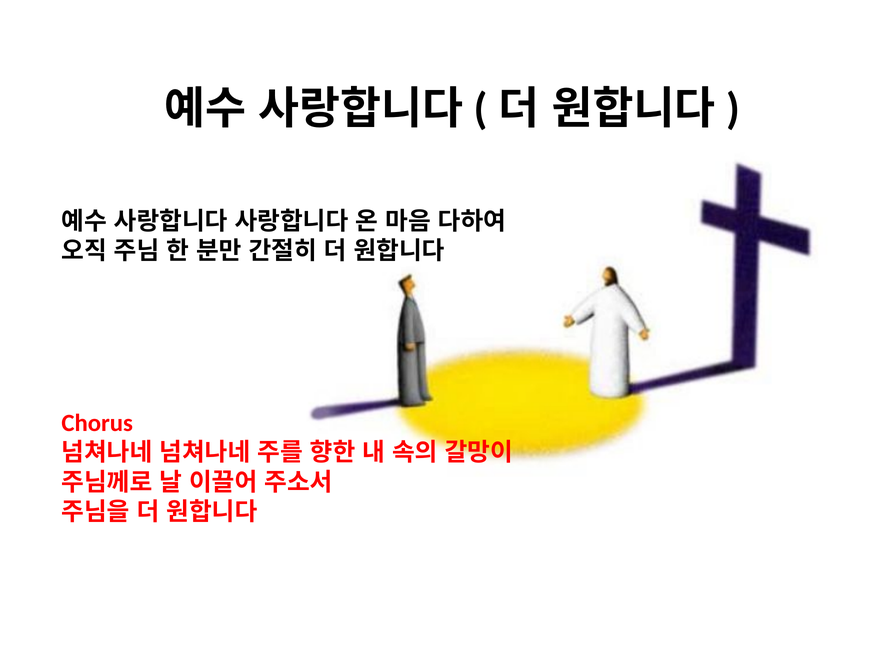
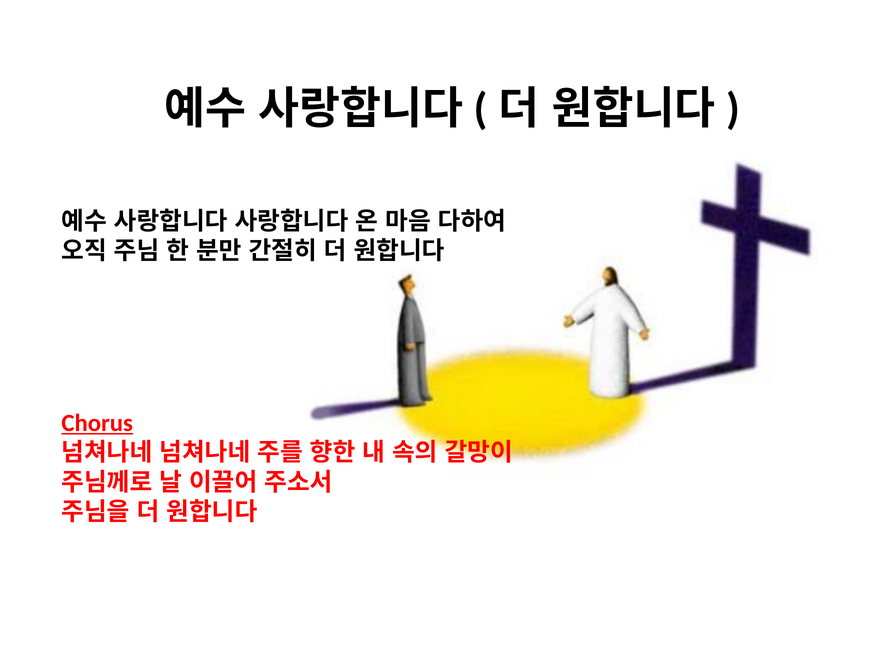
Chorus underline: none -> present (97, 423)
